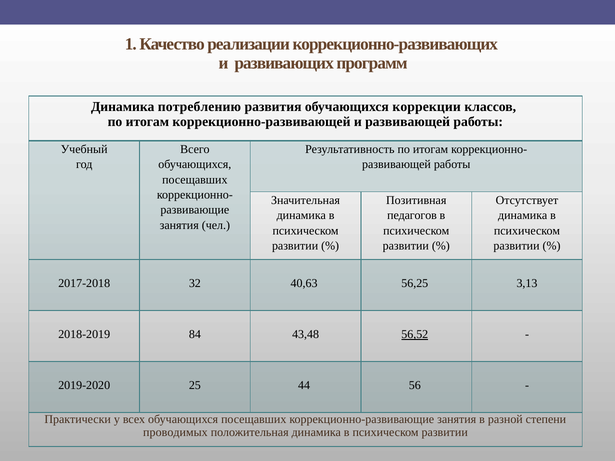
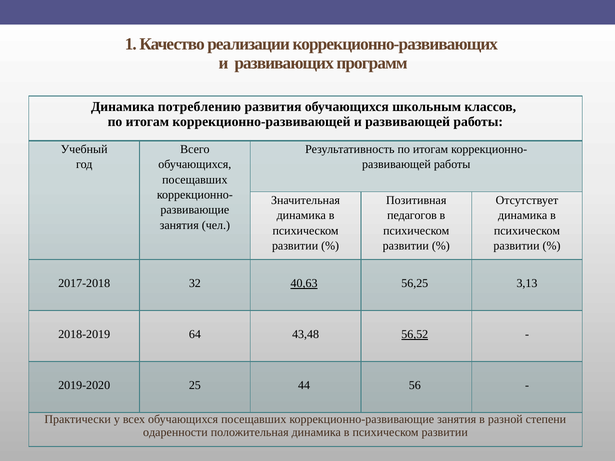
коррекции: коррекции -> школьным (427, 107)
40,63 underline: none -> present (304, 284)
84: 84 -> 64 (195, 335)
проводимых: проводимых -> одаренности (175, 433)
